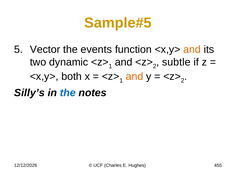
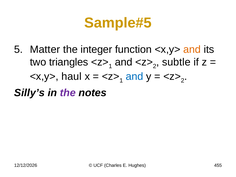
Vector: Vector -> Matter (45, 50)
events: events -> integer (96, 50)
dynamic: dynamic -> triangles (69, 62)
both: both -> haul (71, 76)
and colour: orange -> blue (134, 76)
the colour: blue -> purple (68, 93)
